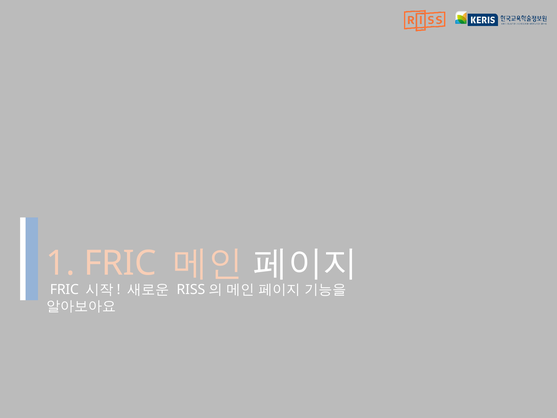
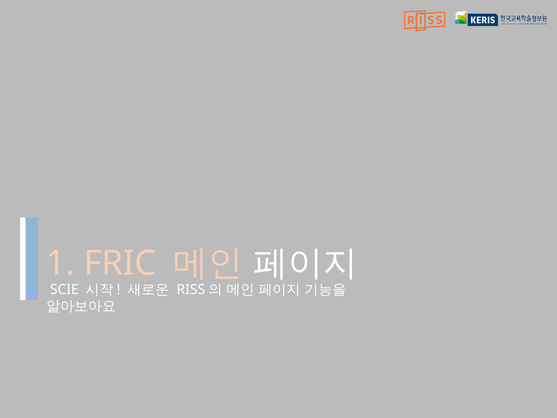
FRIC: FRIC -> SCIE (64, 289)
